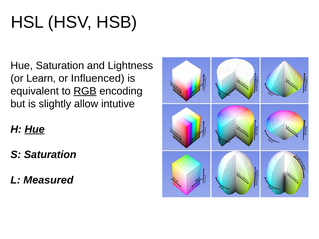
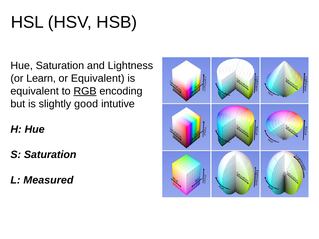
or Influenced: Influenced -> Equivalent (98, 78)
allow: allow -> good (86, 104)
Hue underline: present -> none (35, 129)
